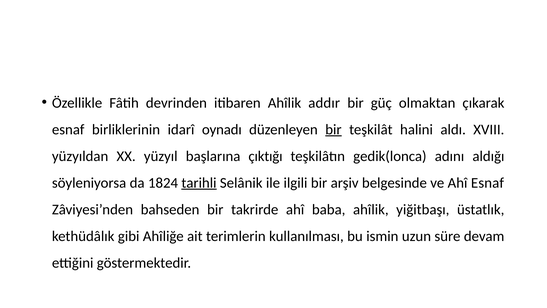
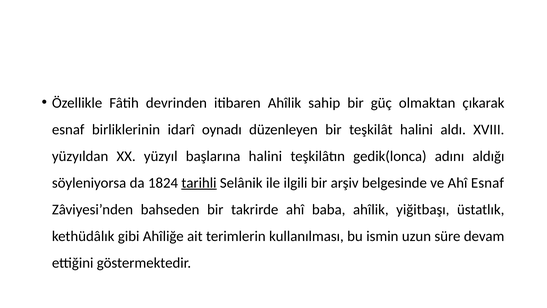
addır: addır -> sahip (324, 103)
bir underline: present -> none (333, 129)
başlarına çıktığı: çıktığı -> halini (265, 156)
